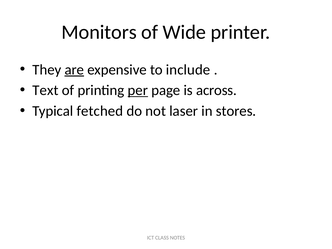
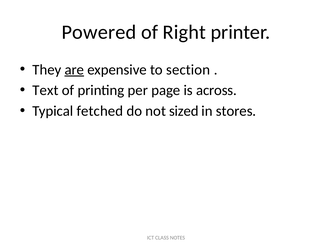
Monitors: Monitors -> Powered (99, 32)
Wide: Wide -> Right (184, 32)
include: include -> section (188, 70)
per underline: present -> none (138, 90)
laser: laser -> sized (184, 111)
